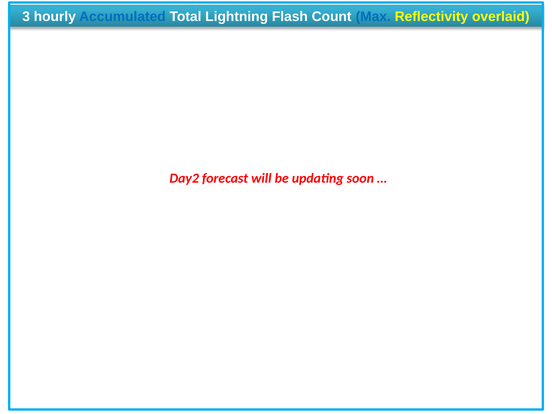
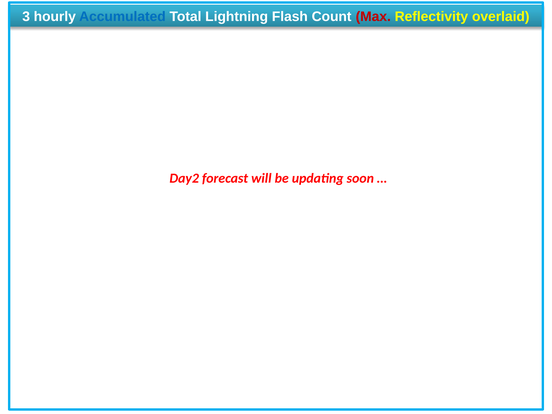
Max colour: blue -> red (373, 17)
